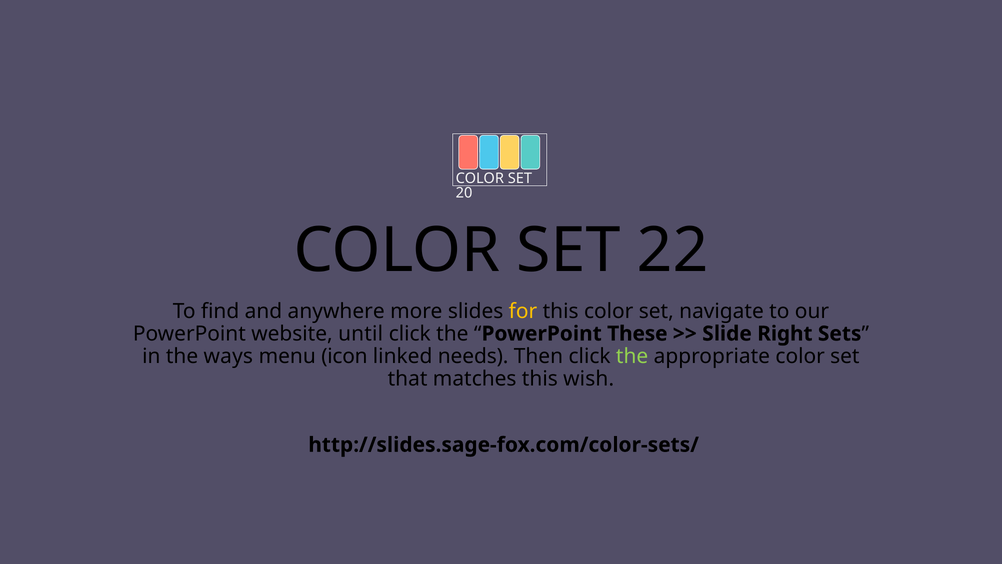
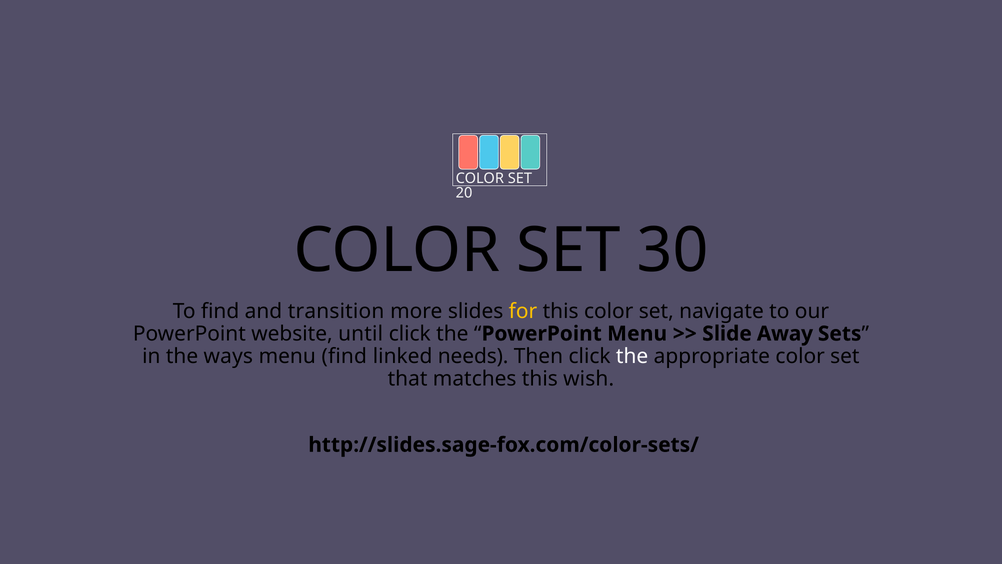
22: 22 -> 30 (673, 250)
anywhere: anywhere -> transition (336, 311)
PowerPoint These: These -> Menu (637, 333)
Right: Right -> Away (785, 333)
menu icon: icon -> find (344, 356)
the colour: light green -> white (632, 356)
